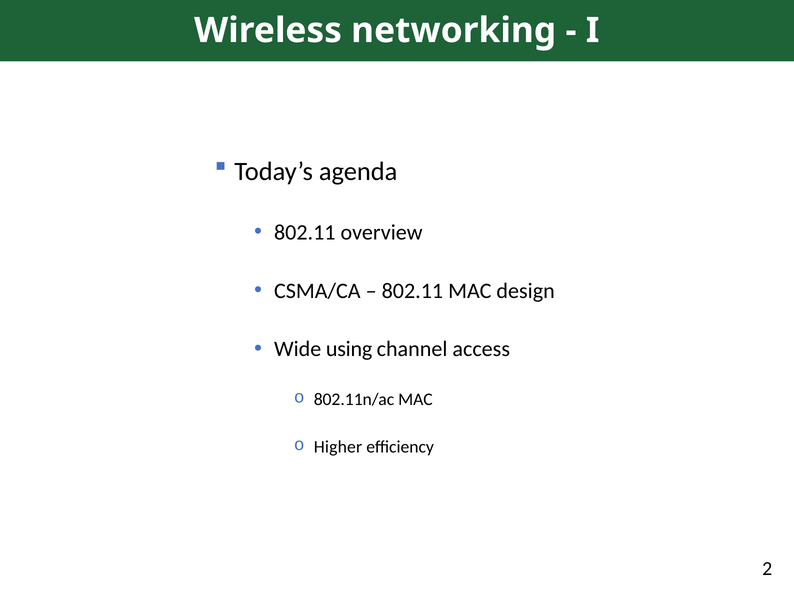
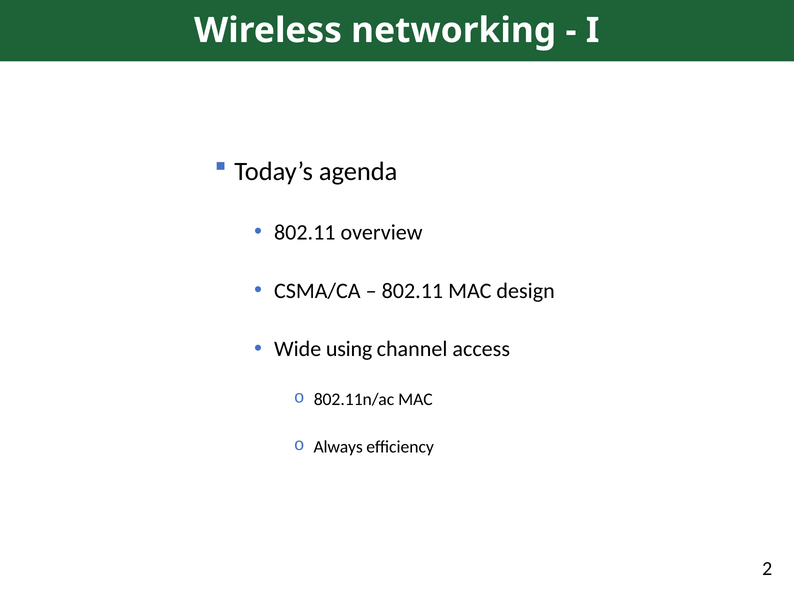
Higher: Higher -> Always (338, 447)
